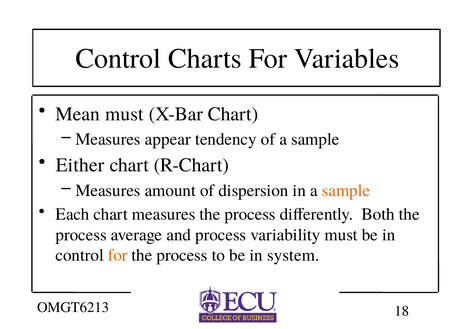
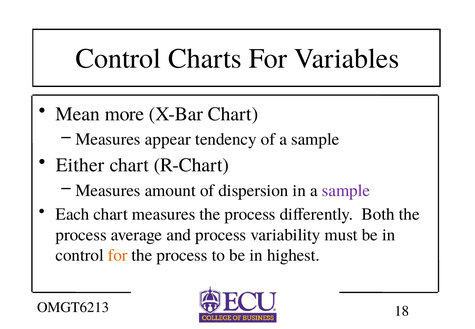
Mean must: must -> more (125, 114)
sample colour: orange -> purple (346, 190)
system: system -> highest (293, 255)
